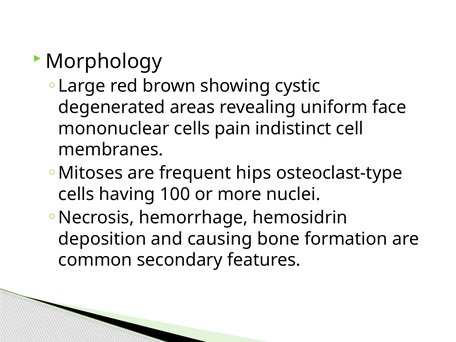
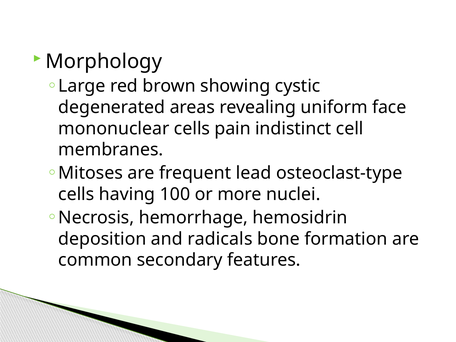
hips: hips -> lead (254, 173)
causing: causing -> radicals (220, 239)
